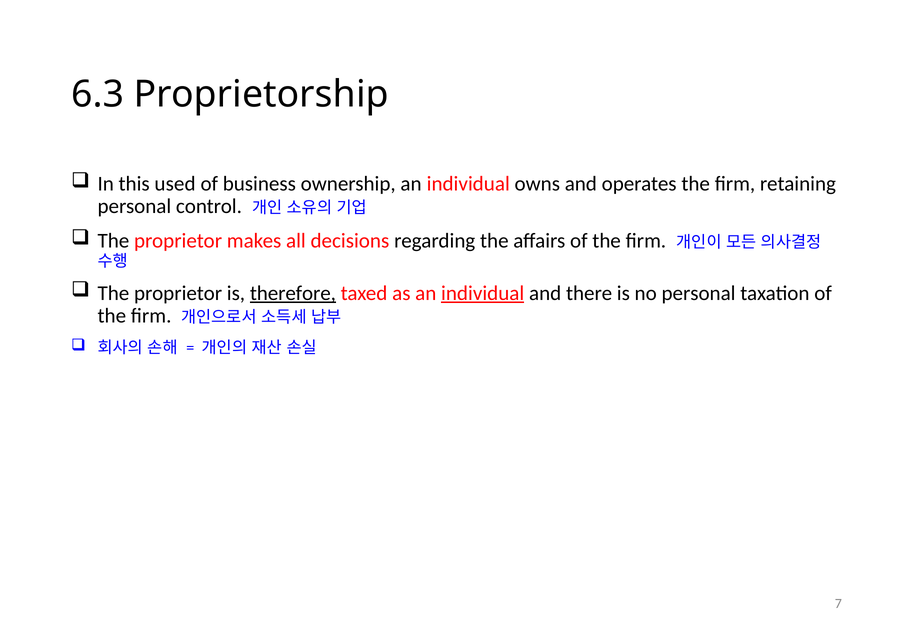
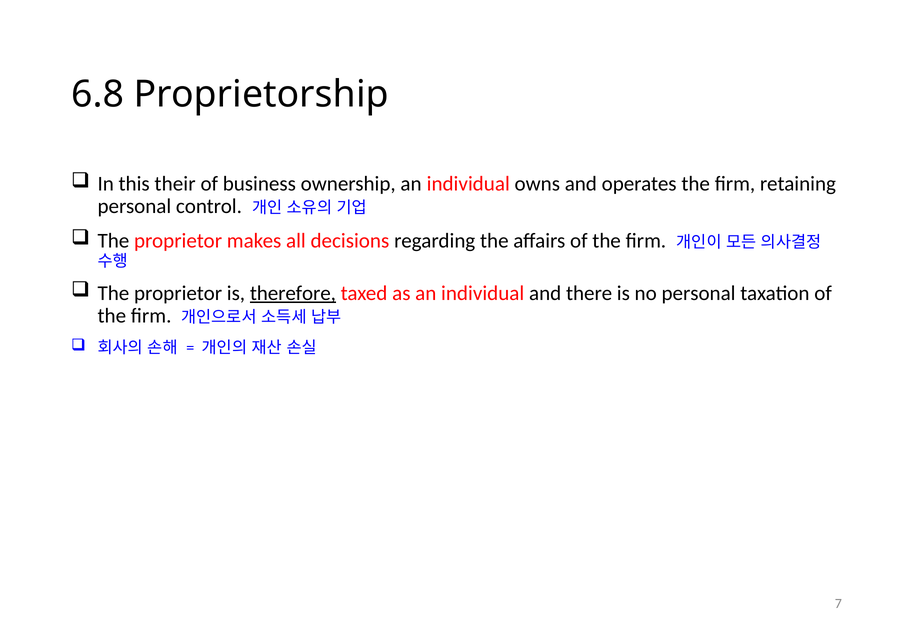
6.3: 6.3 -> 6.8 (98, 94)
used: used -> their (175, 184)
individual underline: present -> none (483, 293)
